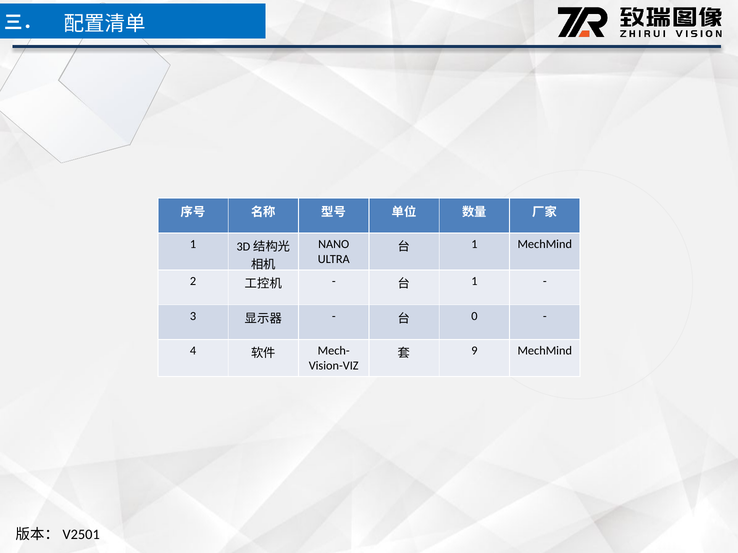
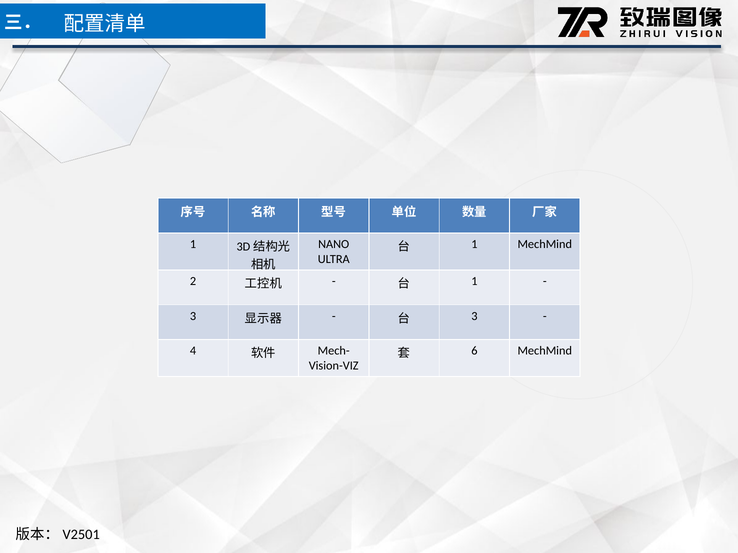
0: 0 -> 3 (474, 316)
9: 9 -> 6 (474, 351)
